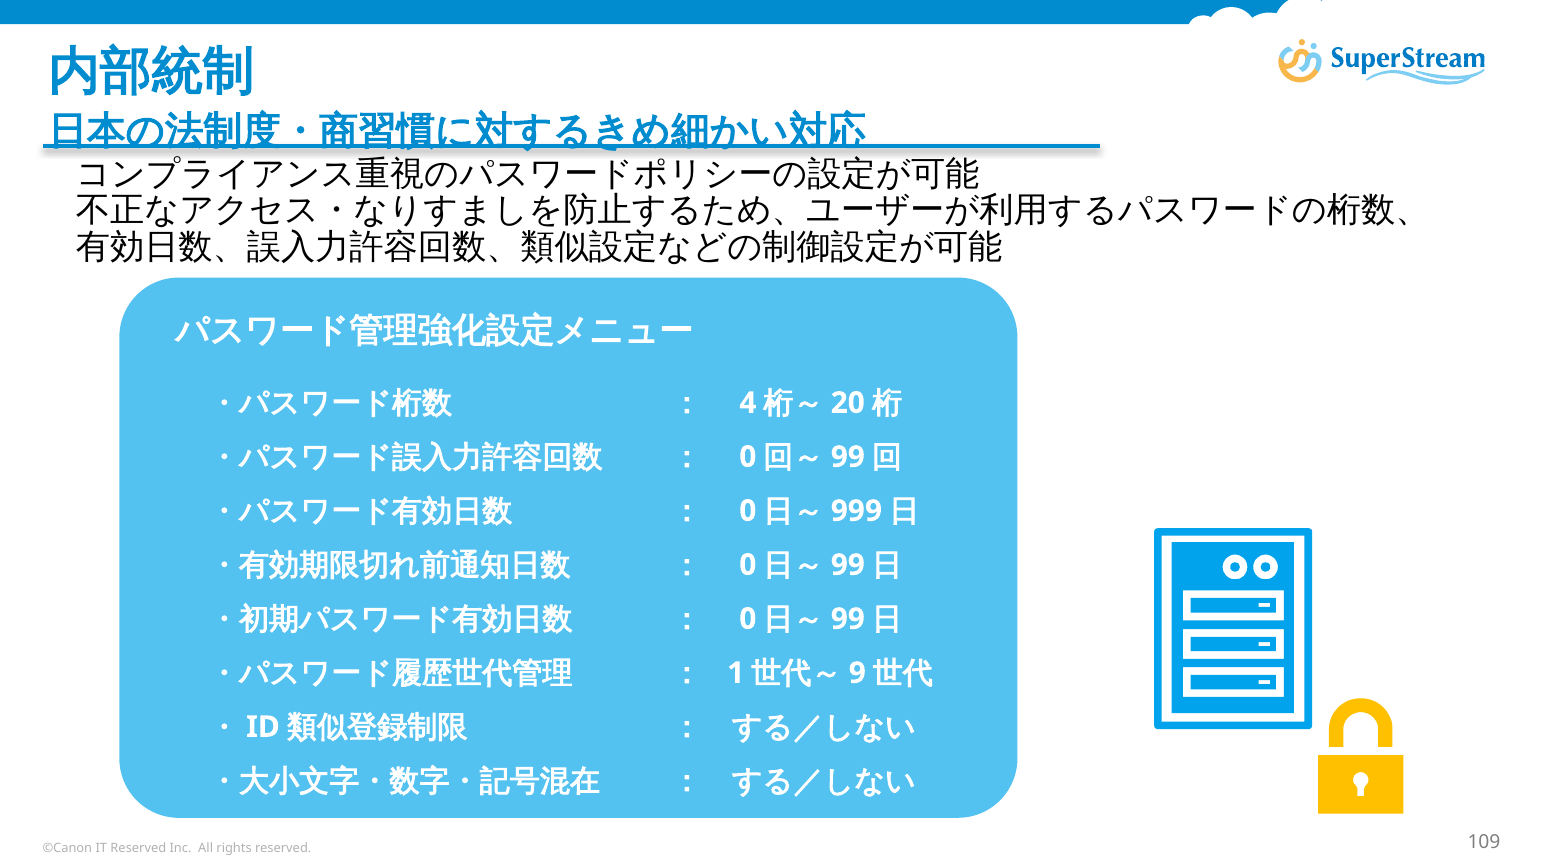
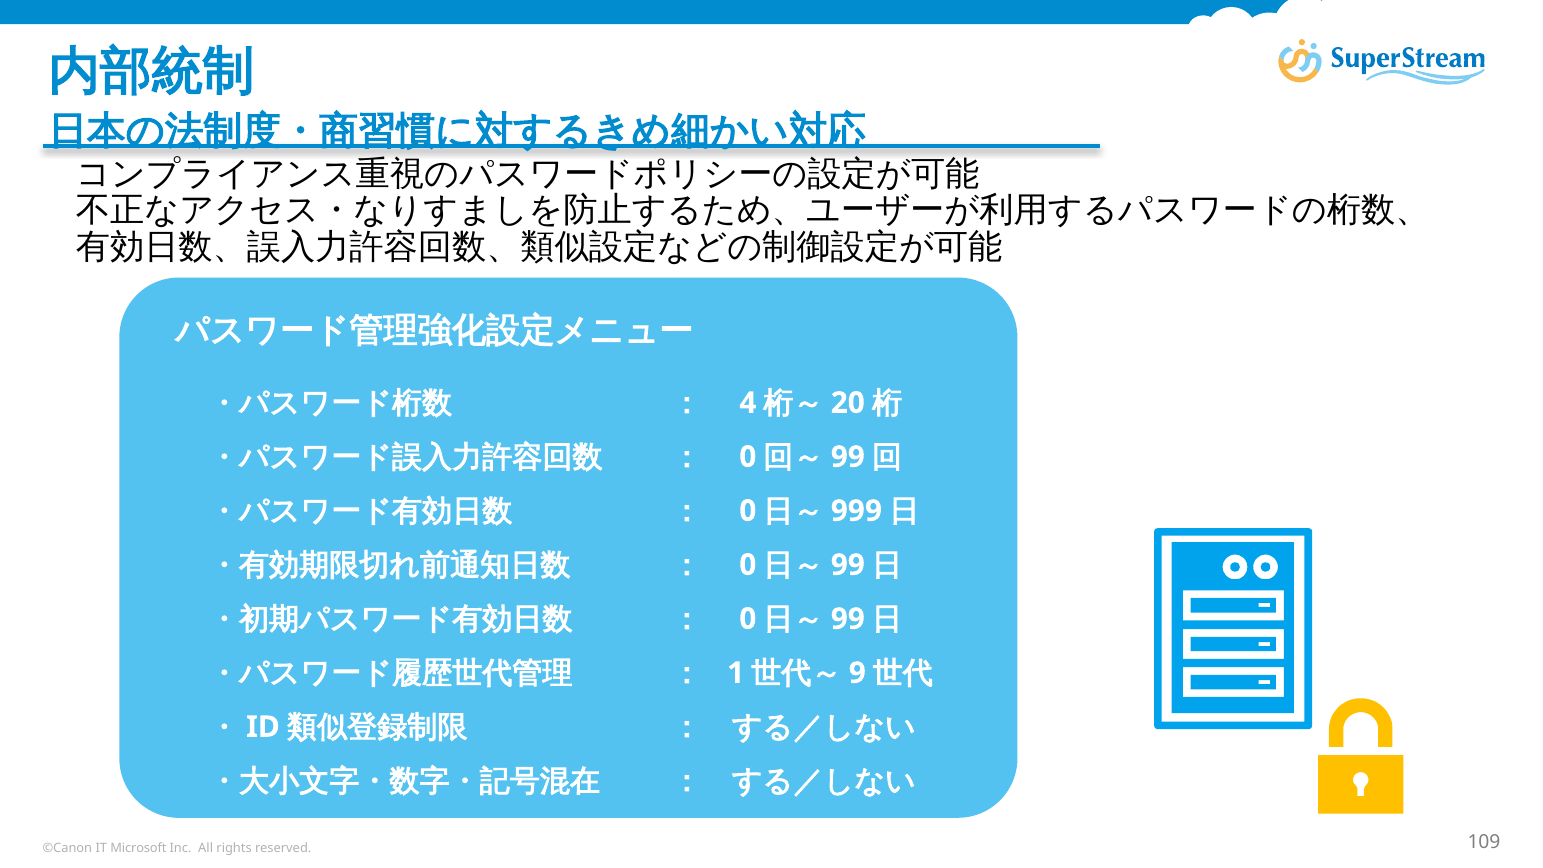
IT Reserved: Reserved -> Microsoft (138, 848)
